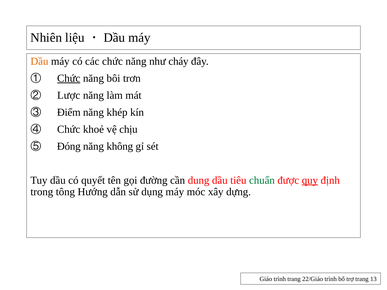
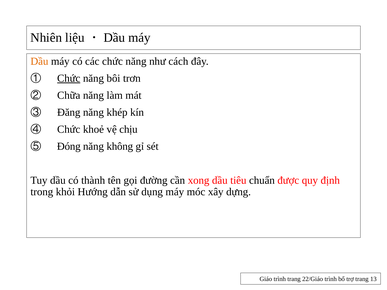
cháy: cháy -> cách (178, 61)
Lược: Lược -> Chữa (69, 95)
Điểm: Điểm -> Đăng (69, 112)
quyết: quyết -> thành (93, 180)
dung: dung -> xong (199, 180)
chuẩn colour: green -> black (262, 180)
quy underline: present -> none (310, 180)
tông: tông -> khỏi (65, 192)
